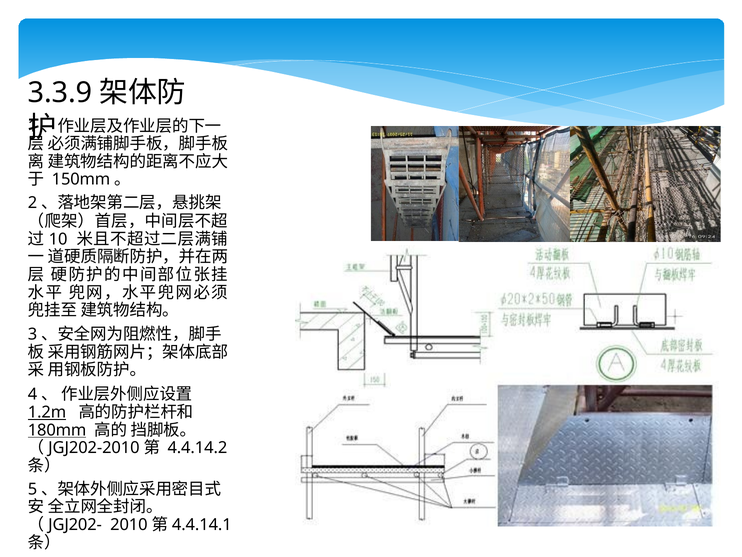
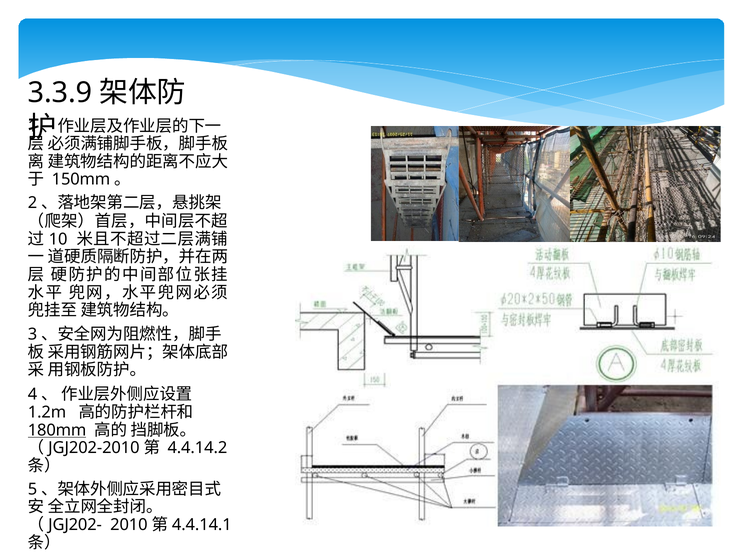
1.2m underline: present -> none (47, 412)
